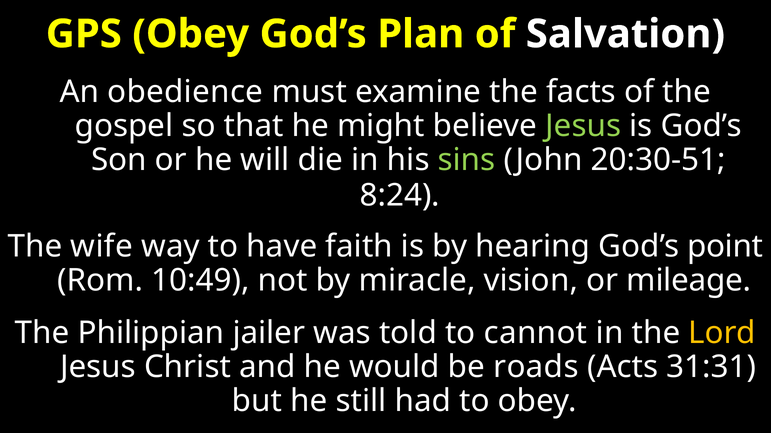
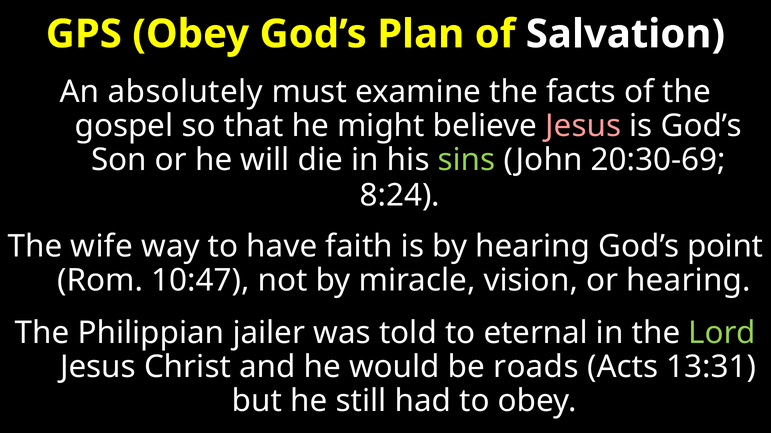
obedience: obedience -> absolutely (185, 92)
Jesus colour: light green -> pink (583, 126)
20:30-51: 20:30-51 -> 20:30-69 (658, 160)
10:49: 10:49 -> 10:47 (200, 281)
or mileage: mileage -> hearing (689, 281)
cannot: cannot -> eternal (536, 334)
Lord colour: yellow -> light green (722, 334)
31:31: 31:31 -> 13:31 (711, 368)
